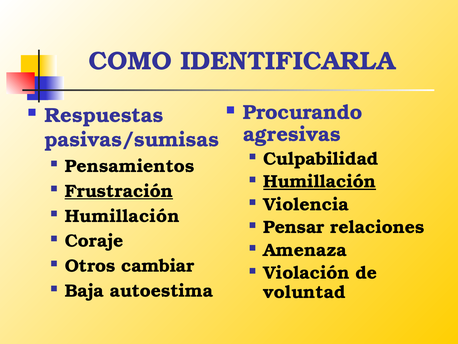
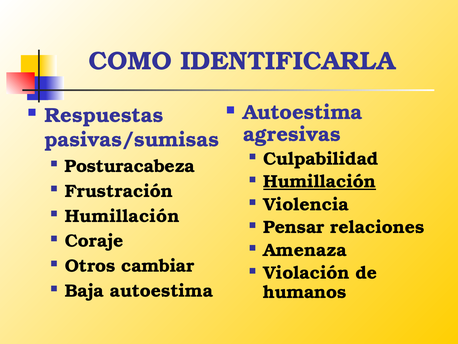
Procurando: Procurando -> Autoestima (303, 112)
Pensamientos: Pensamientos -> Posturacabeza (130, 166)
Frustración underline: present -> none (119, 191)
voluntad: voluntad -> humanos (305, 292)
